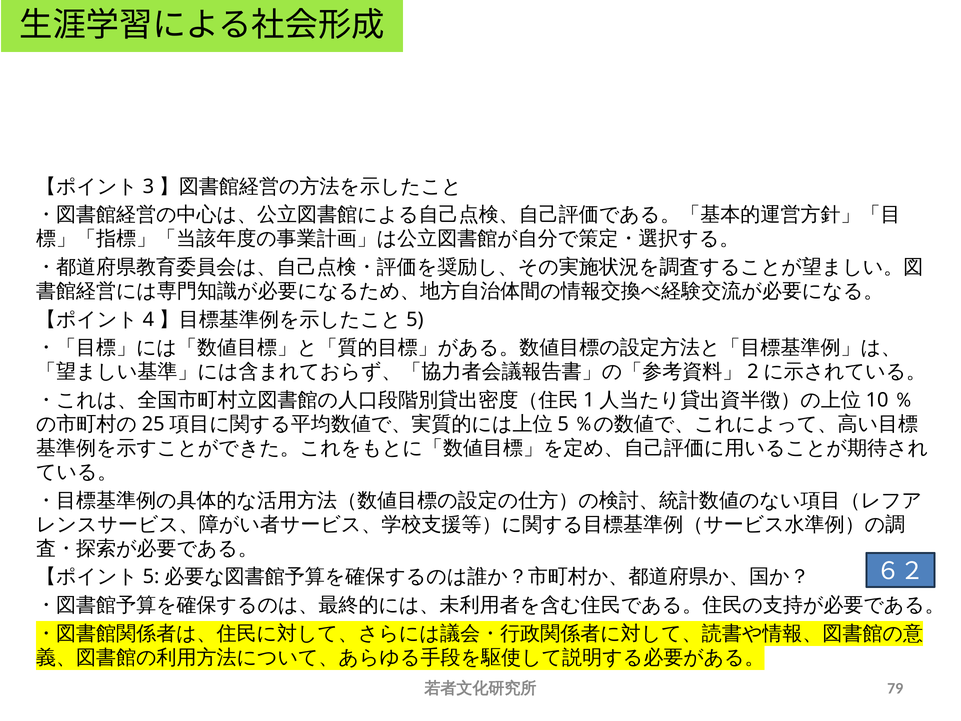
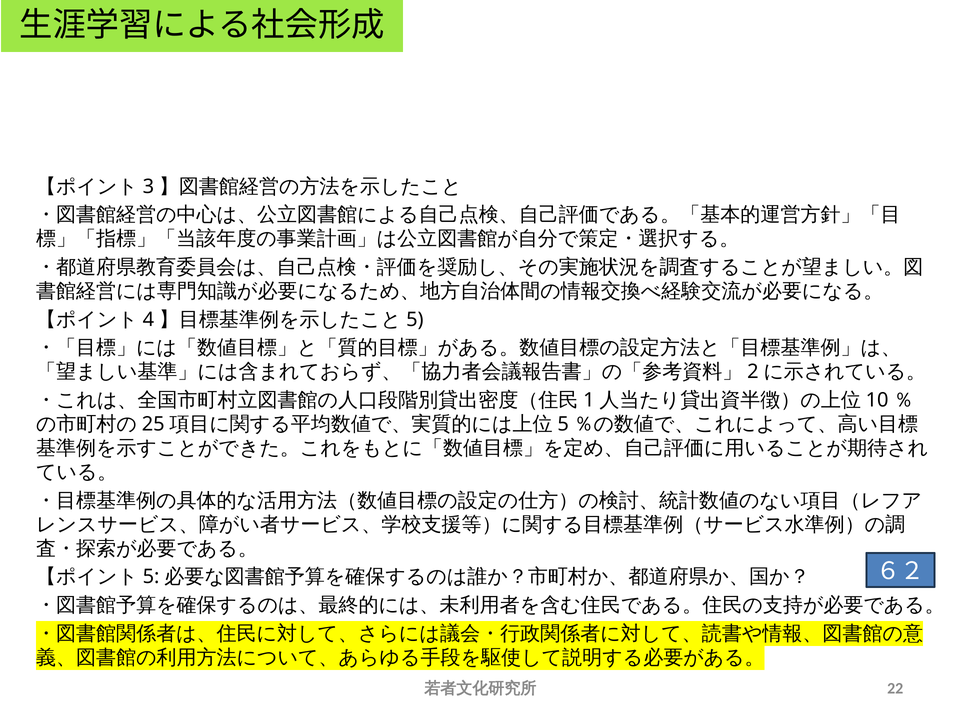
79: 79 -> 22 (895, 688)
